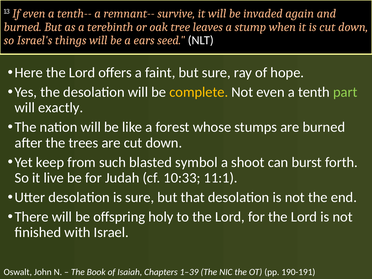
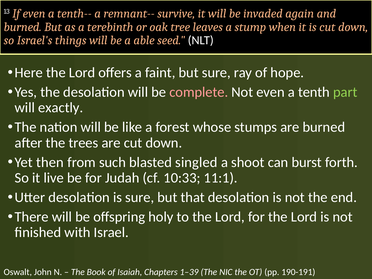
ears: ears -> able (144, 40)
complete colour: yellow -> pink (199, 92)
keep: keep -> then (50, 162)
symbol: symbol -> singled (196, 162)
